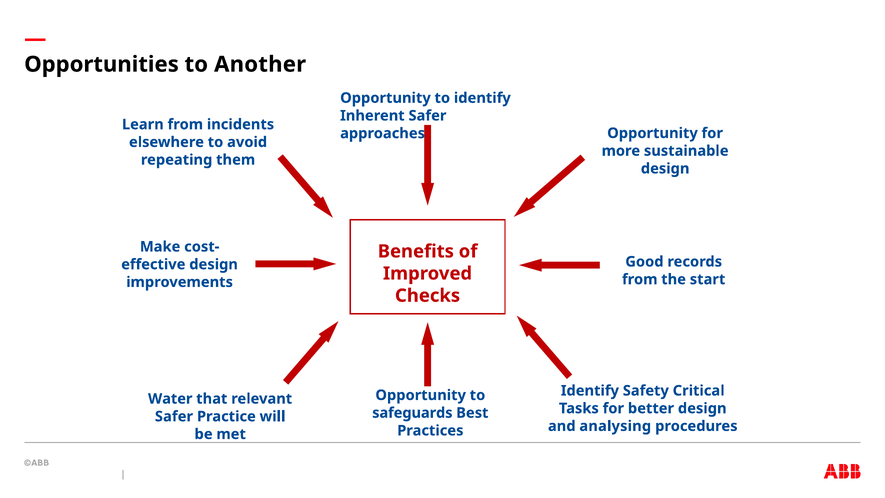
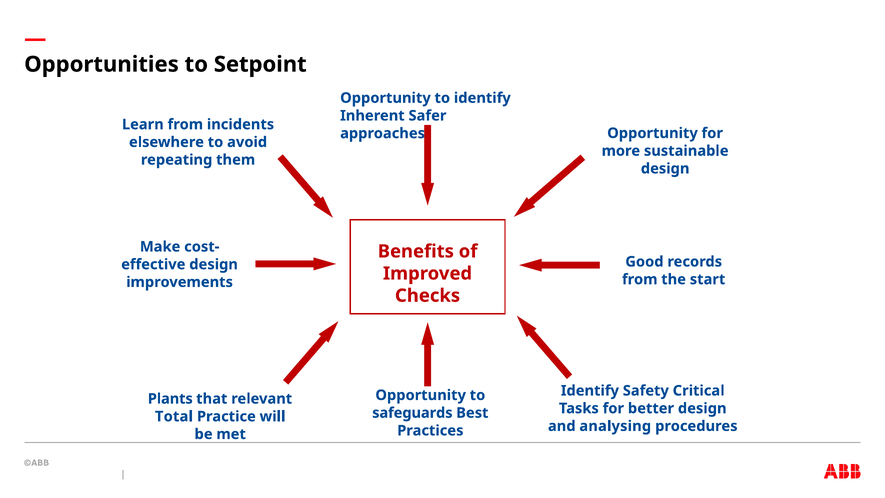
Another: Another -> Setpoint (260, 64)
Water: Water -> Plants (170, 399)
Safer: Safer -> Total (174, 416)
